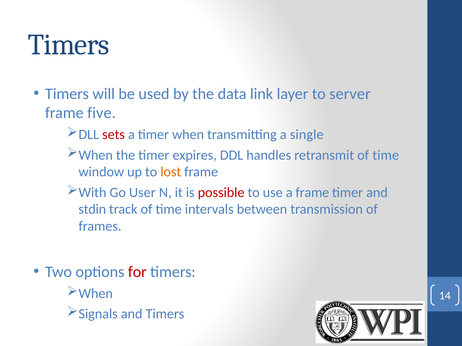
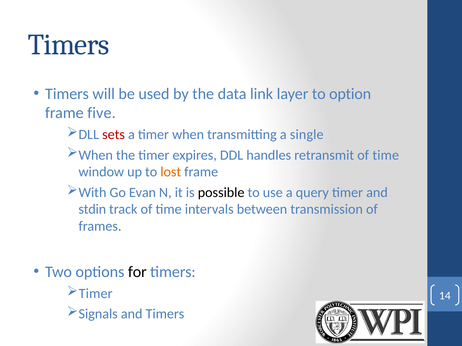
server: server -> option (350, 94)
User: User -> Evan (142, 193)
possible colour: red -> black (221, 193)
a frame: frame -> query (312, 193)
for colour: red -> black (137, 272)
When: When -> Timer (96, 294)
